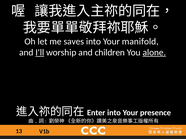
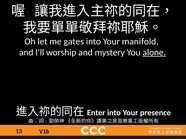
saves: saves -> gates (74, 42)
I'll underline: present -> none (40, 53)
children: children -> mystery (110, 53)
